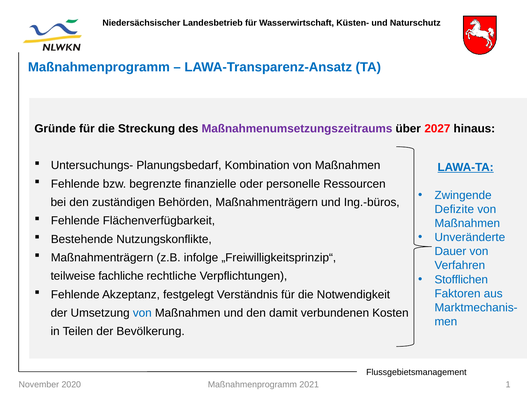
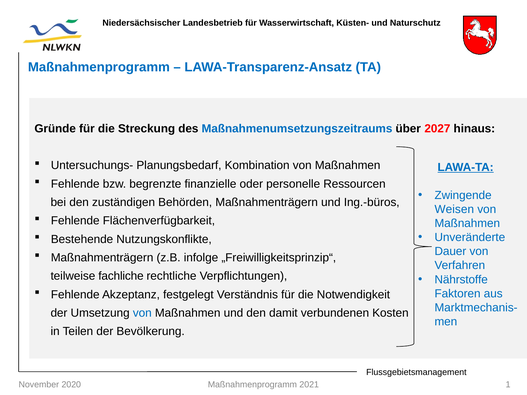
Maßnahmenumsetzungszeitraums colour: purple -> blue (297, 129)
Defizite: Defizite -> Weisen (454, 209)
Stofflichen: Stofflichen -> Nährstoffe (461, 280)
